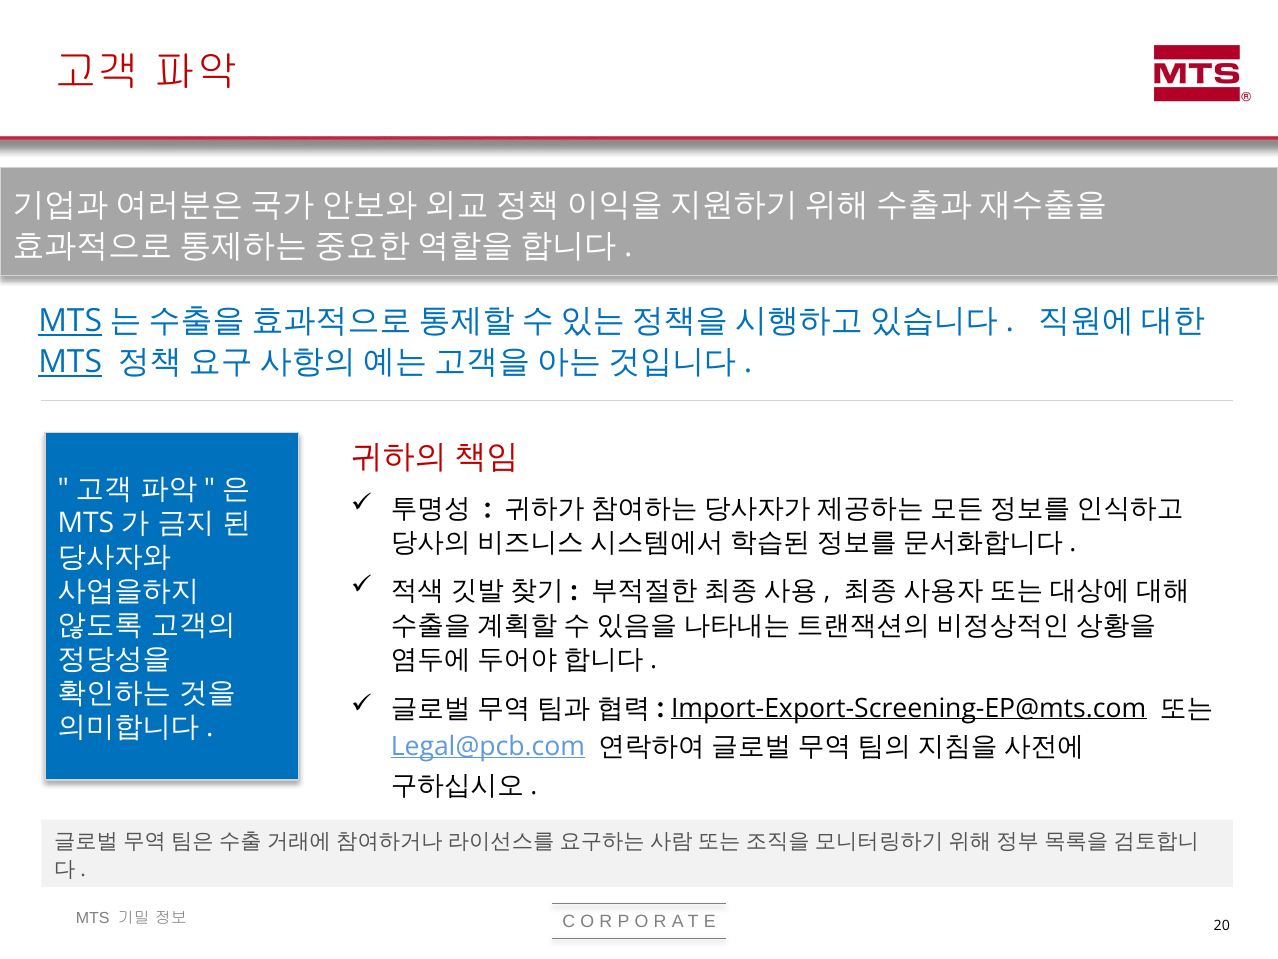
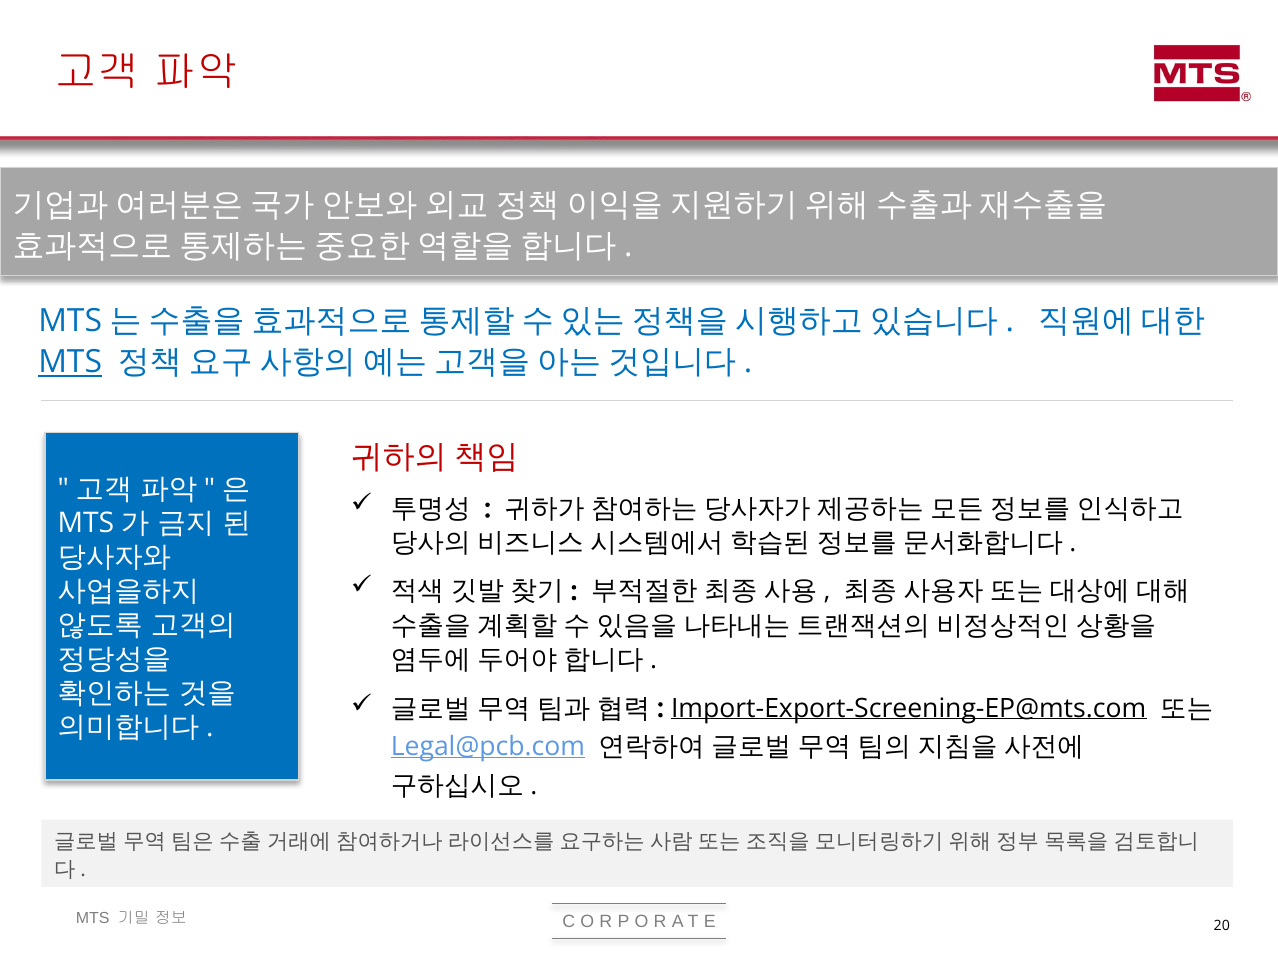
MTS underline: present -> none (70, 321)
